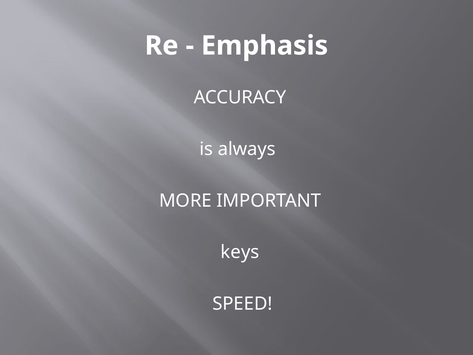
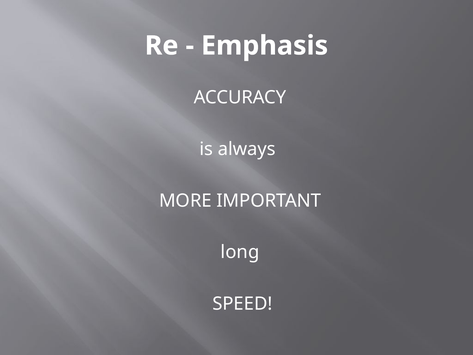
keys: keys -> long (240, 252)
